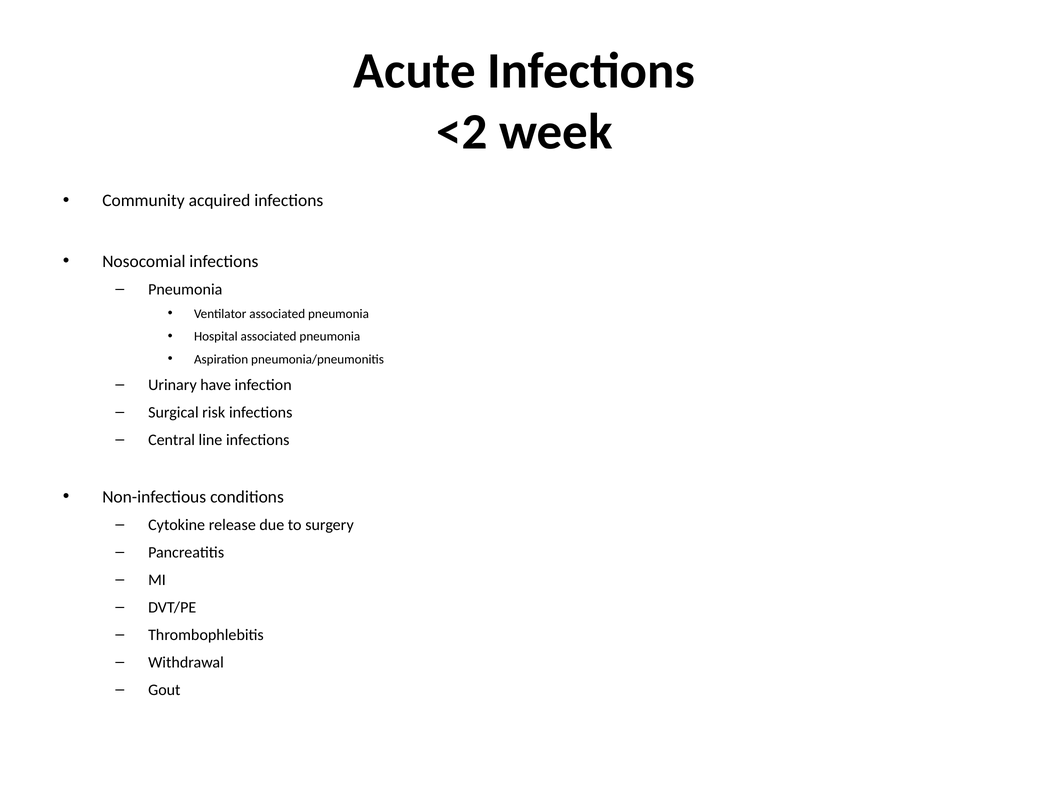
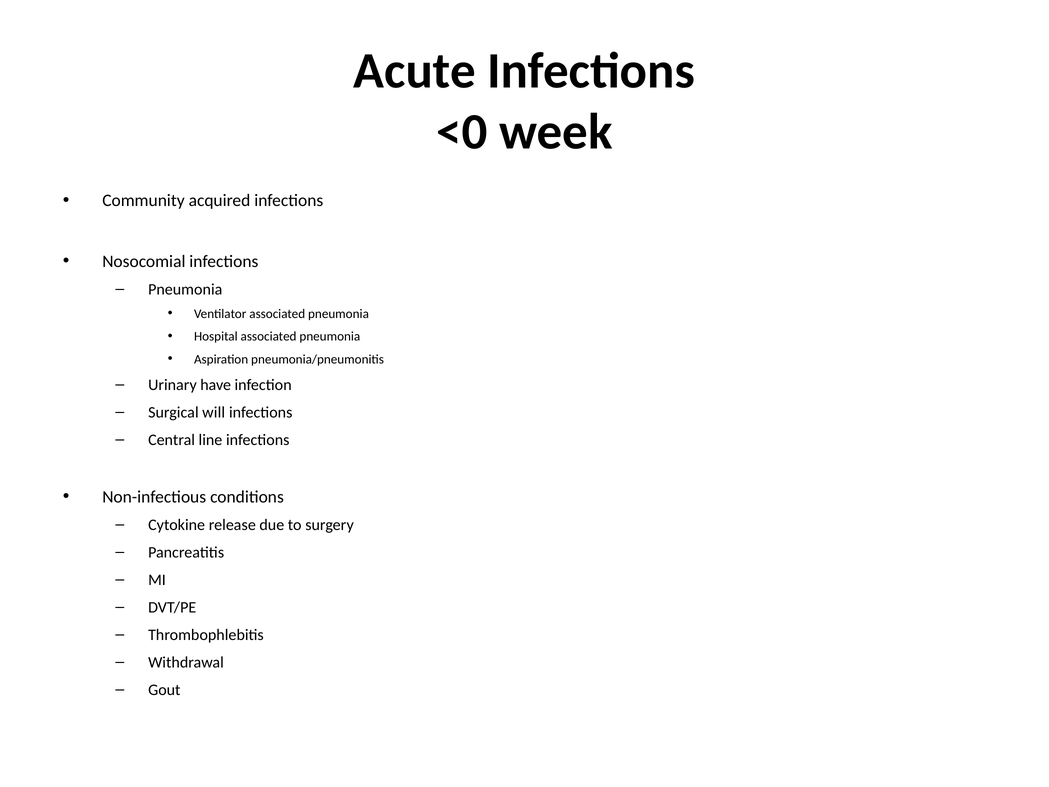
<2: <2 -> <0 (462, 132)
risk: risk -> will (214, 412)
